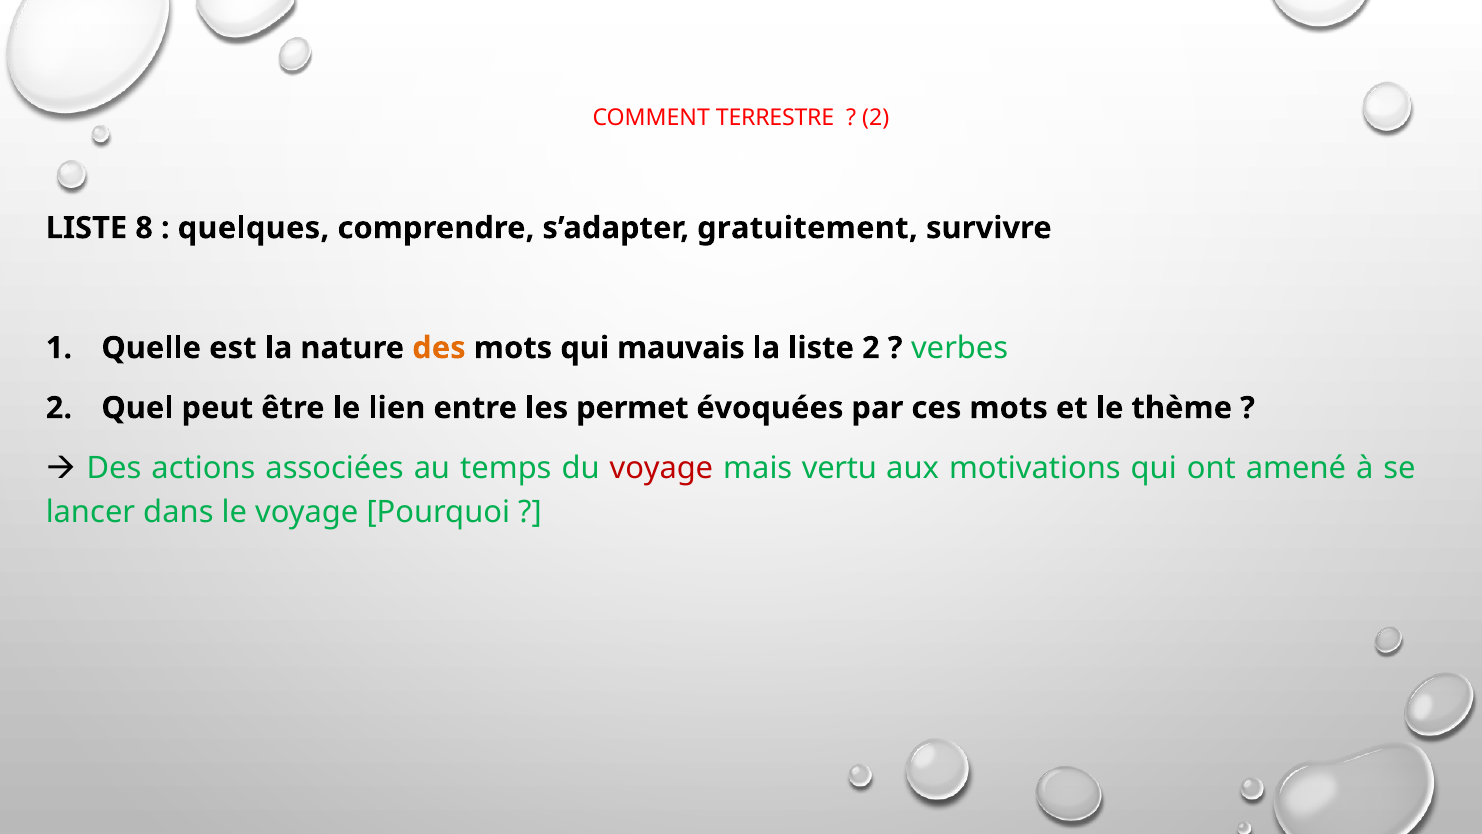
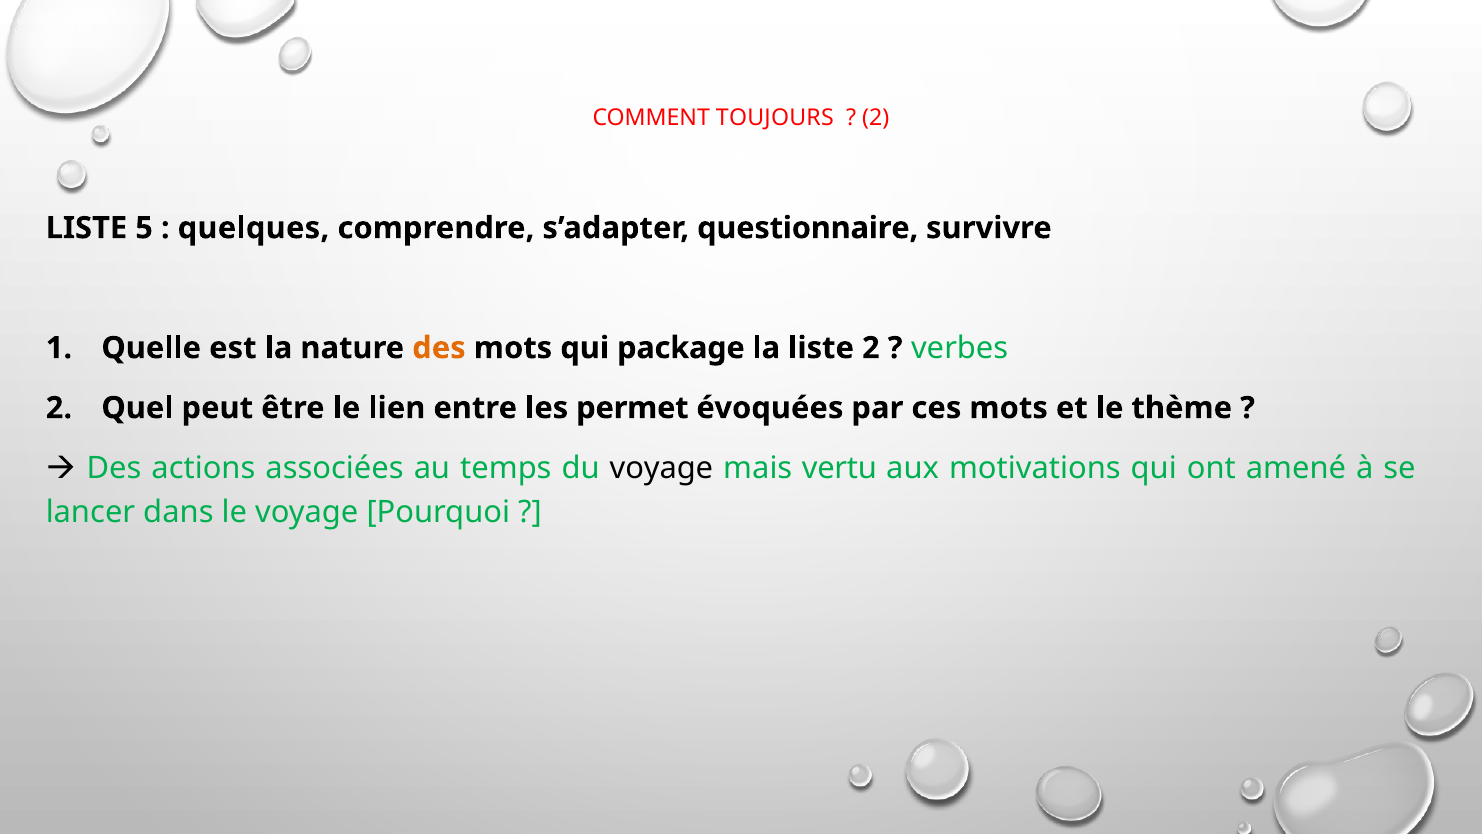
TERRESTRE: TERRESTRE -> TOUJOURS (775, 118)
8: 8 -> 5 (144, 228)
gratuitement: gratuitement -> questionnaire (808, 228)
mauvais: mauvais -> package (681, 348)
voyage colour: red -> black (661, 468)
